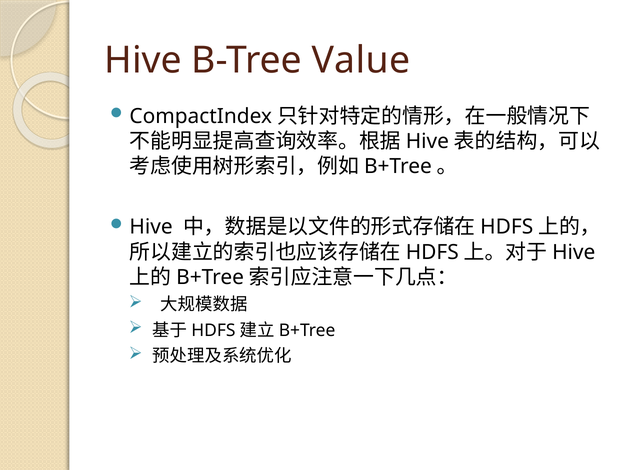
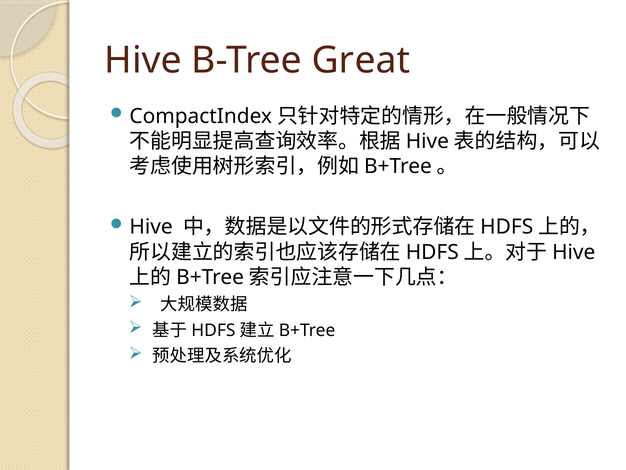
Value: Value -> Great (361, 61)
